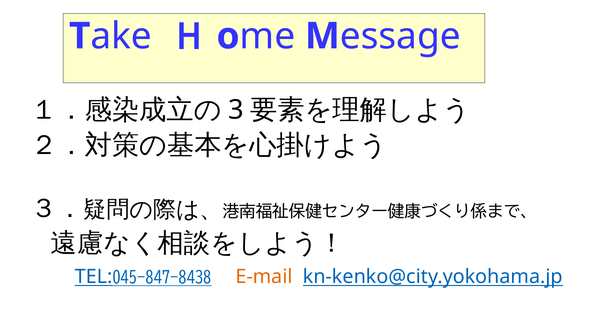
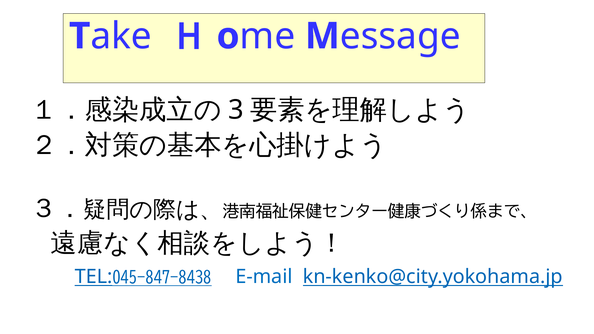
E-mail colour: orange -> blue (264, 277)
